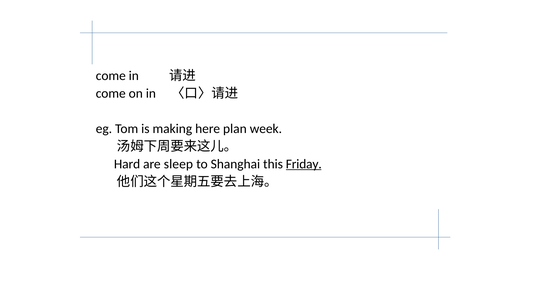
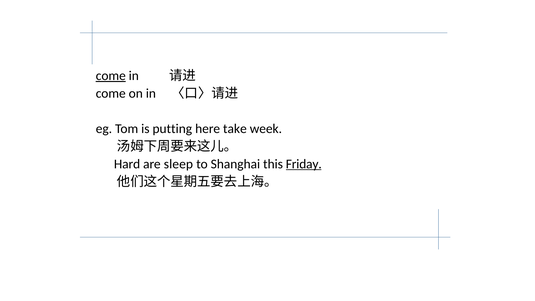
come underline: none -> present (111, 76)
making: making -> putting (172, 129)
plan: plan -> take (235, 129)
